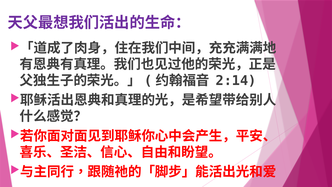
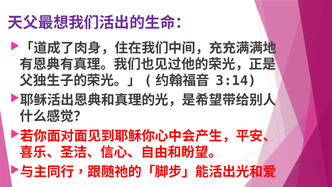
2:14: 2:14 -> 3:14 (236, 81)
